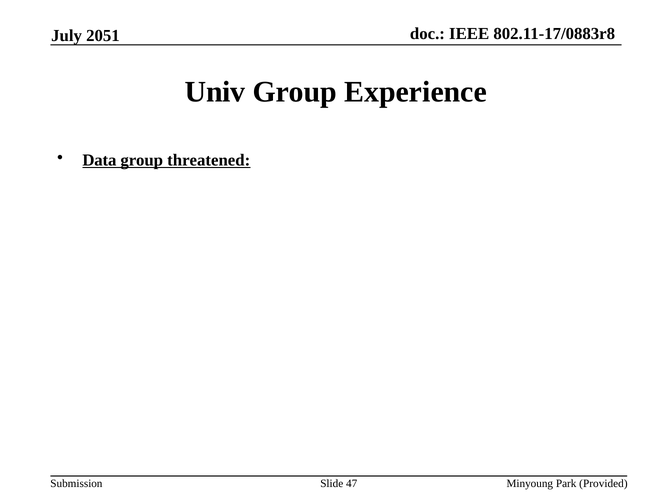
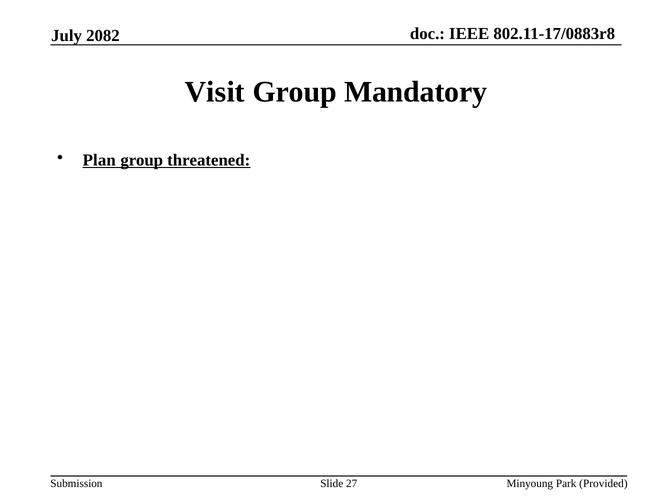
2051: 2051 -> 2082 (103, 36)
Univ: Univ -> Visit (215, 92)
Experience: Experience -> Mandatory (416, 92)
Data: Data -> Plan (99, 160)
47: 47 -> 27 (352, 483)
